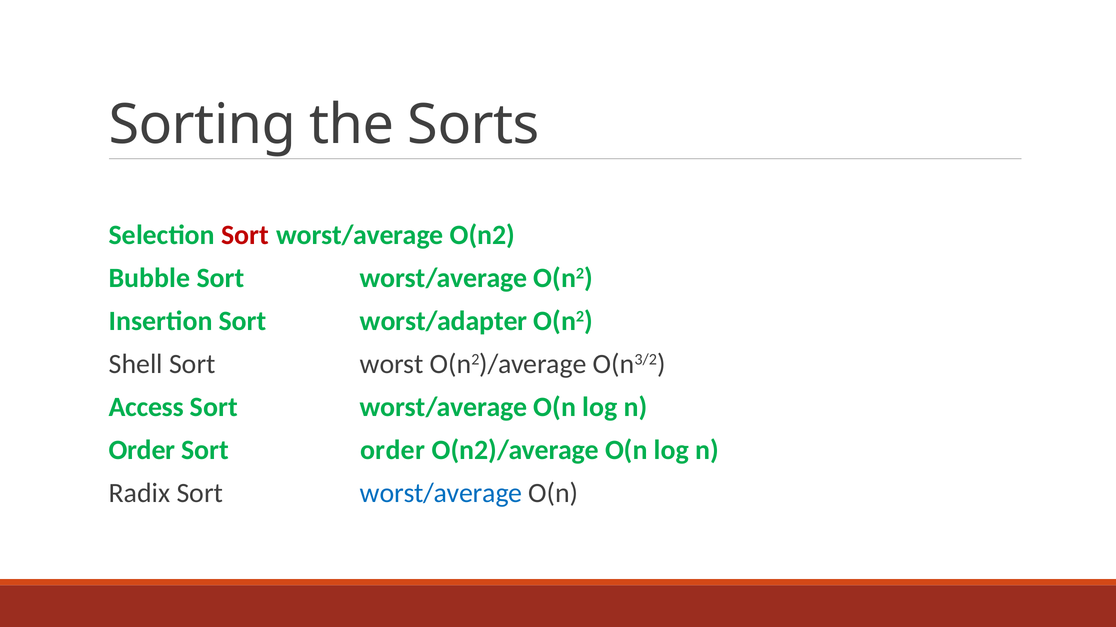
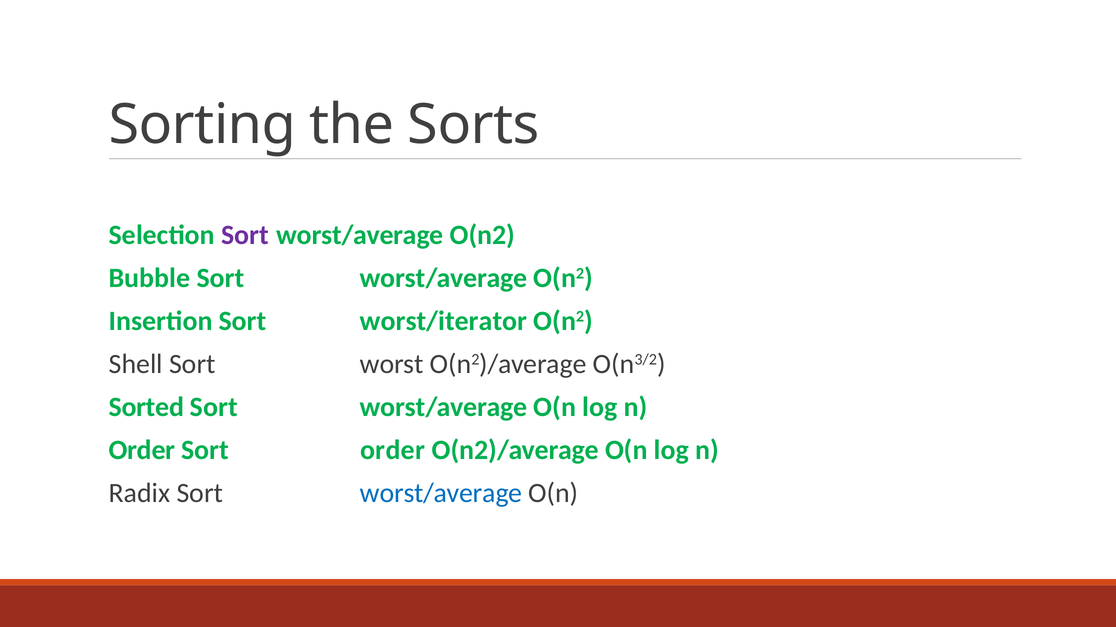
Sort colour: red -> purple (245, 235)
worst/adapter: worst/adapter -> worst/iterator (444, 321)
Access: Access -> Sorted (146, 407)
